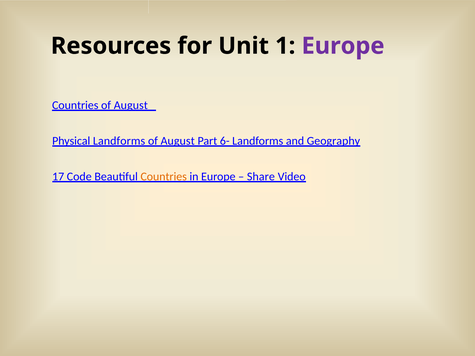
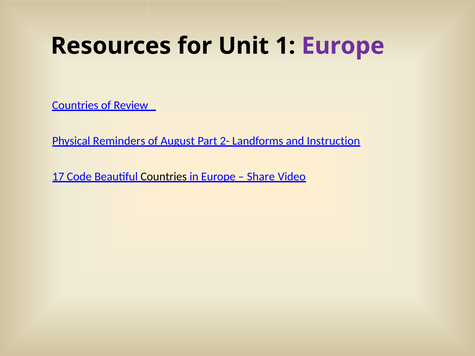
Countries of August: August -> Review (131, 105)
Physical Landforms: Landforms -> Reminders (119, 141)
6-: 6- -> 2- (225, 141)
Geography: Geography -> Instruction (333, 141)
Countries colour: orange -> black (164, 177)
